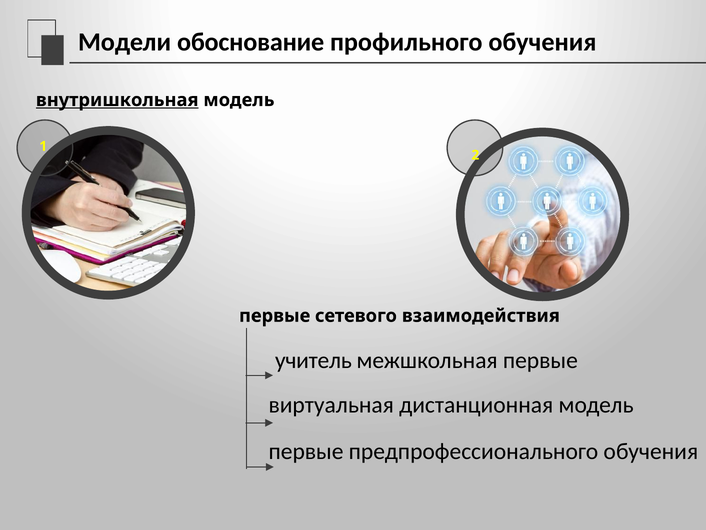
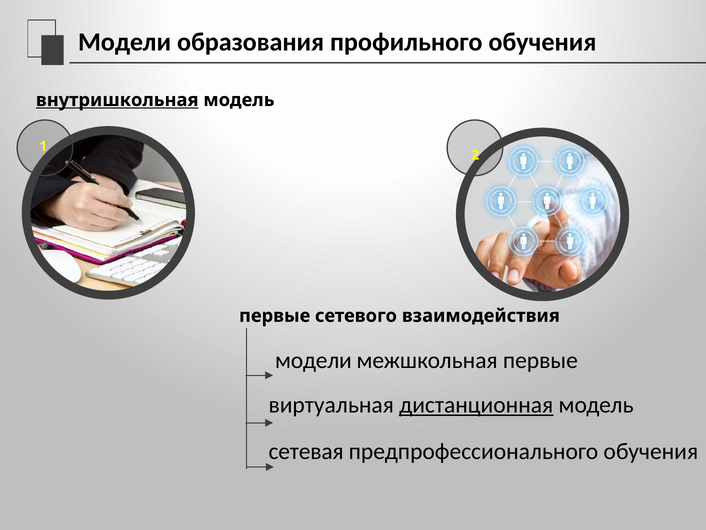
обоснование: обоснование -> образования (251, 42)
учитель: учитель -> модели (313, 360)
дистанционная underline: none -> present (476, 405)
первые: первые -> сетевая (306, 451)
